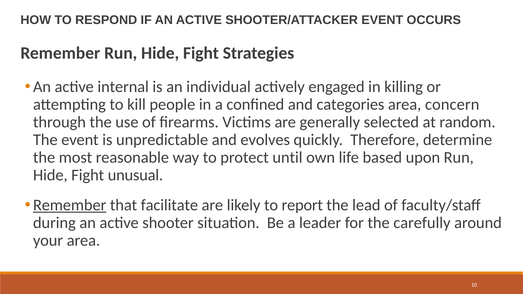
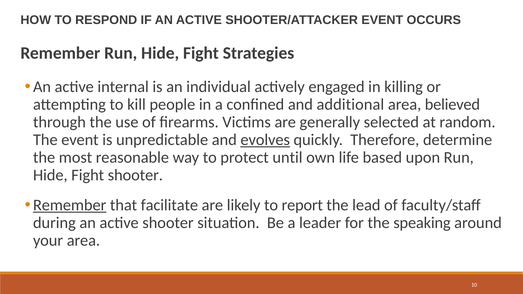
categories: categories -> additional (350, 105)
concern: concern -> believed (452, 105)
evolves underline: none -> present (265, 140)
Fight unusual: unusual -> shooter (135, 175)
carefully: carefully -> speaking (422, 223)
